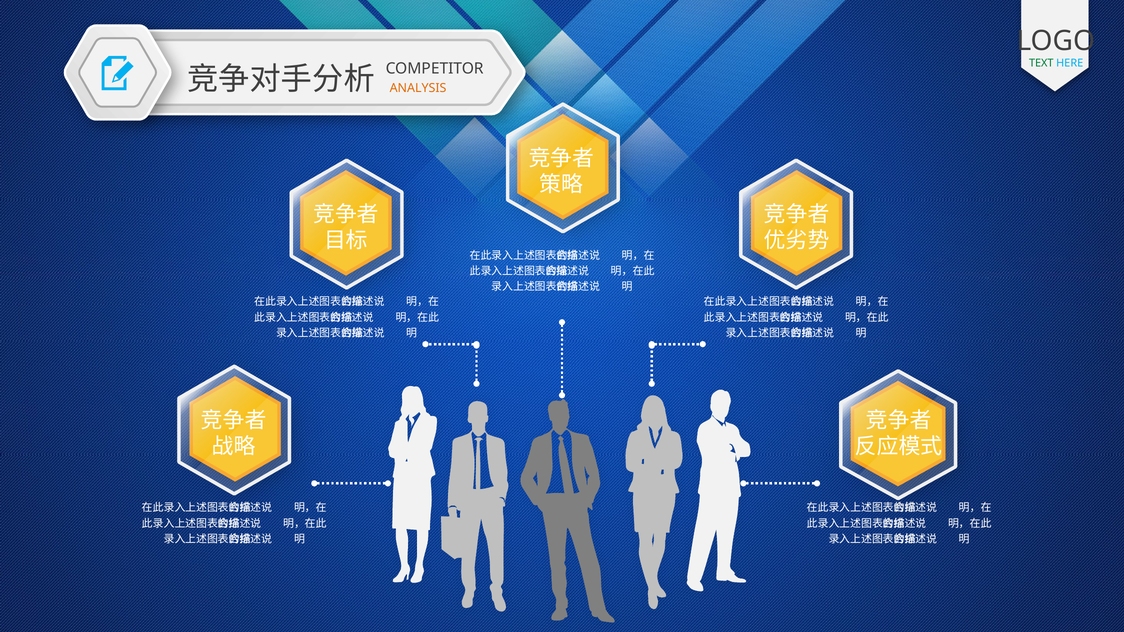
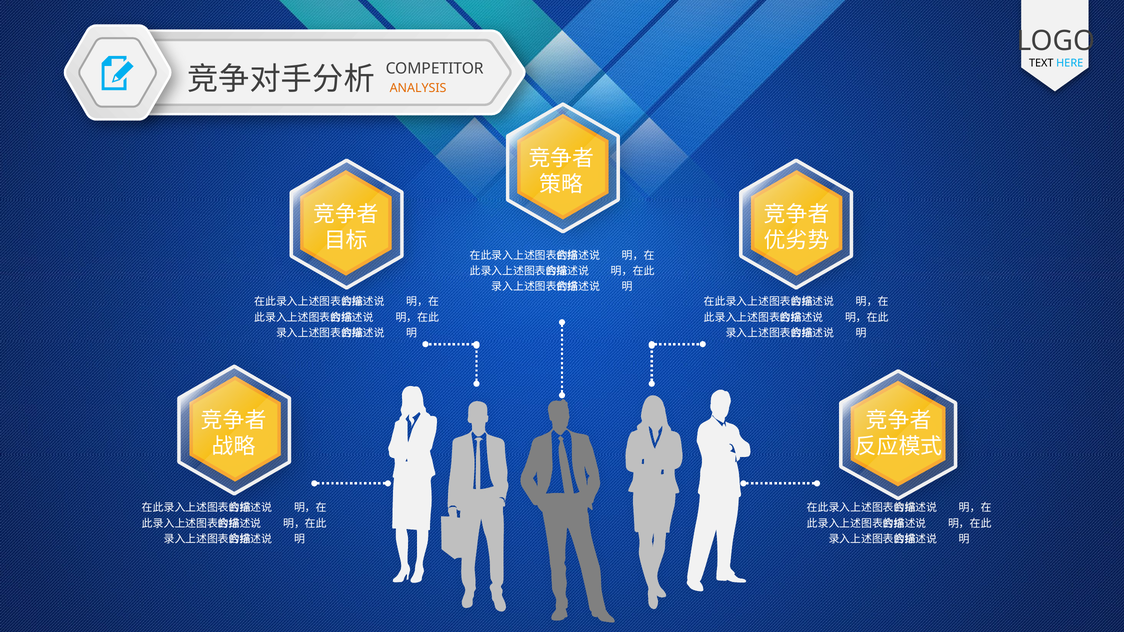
TEXT colour: green -> black (1041, 63)
